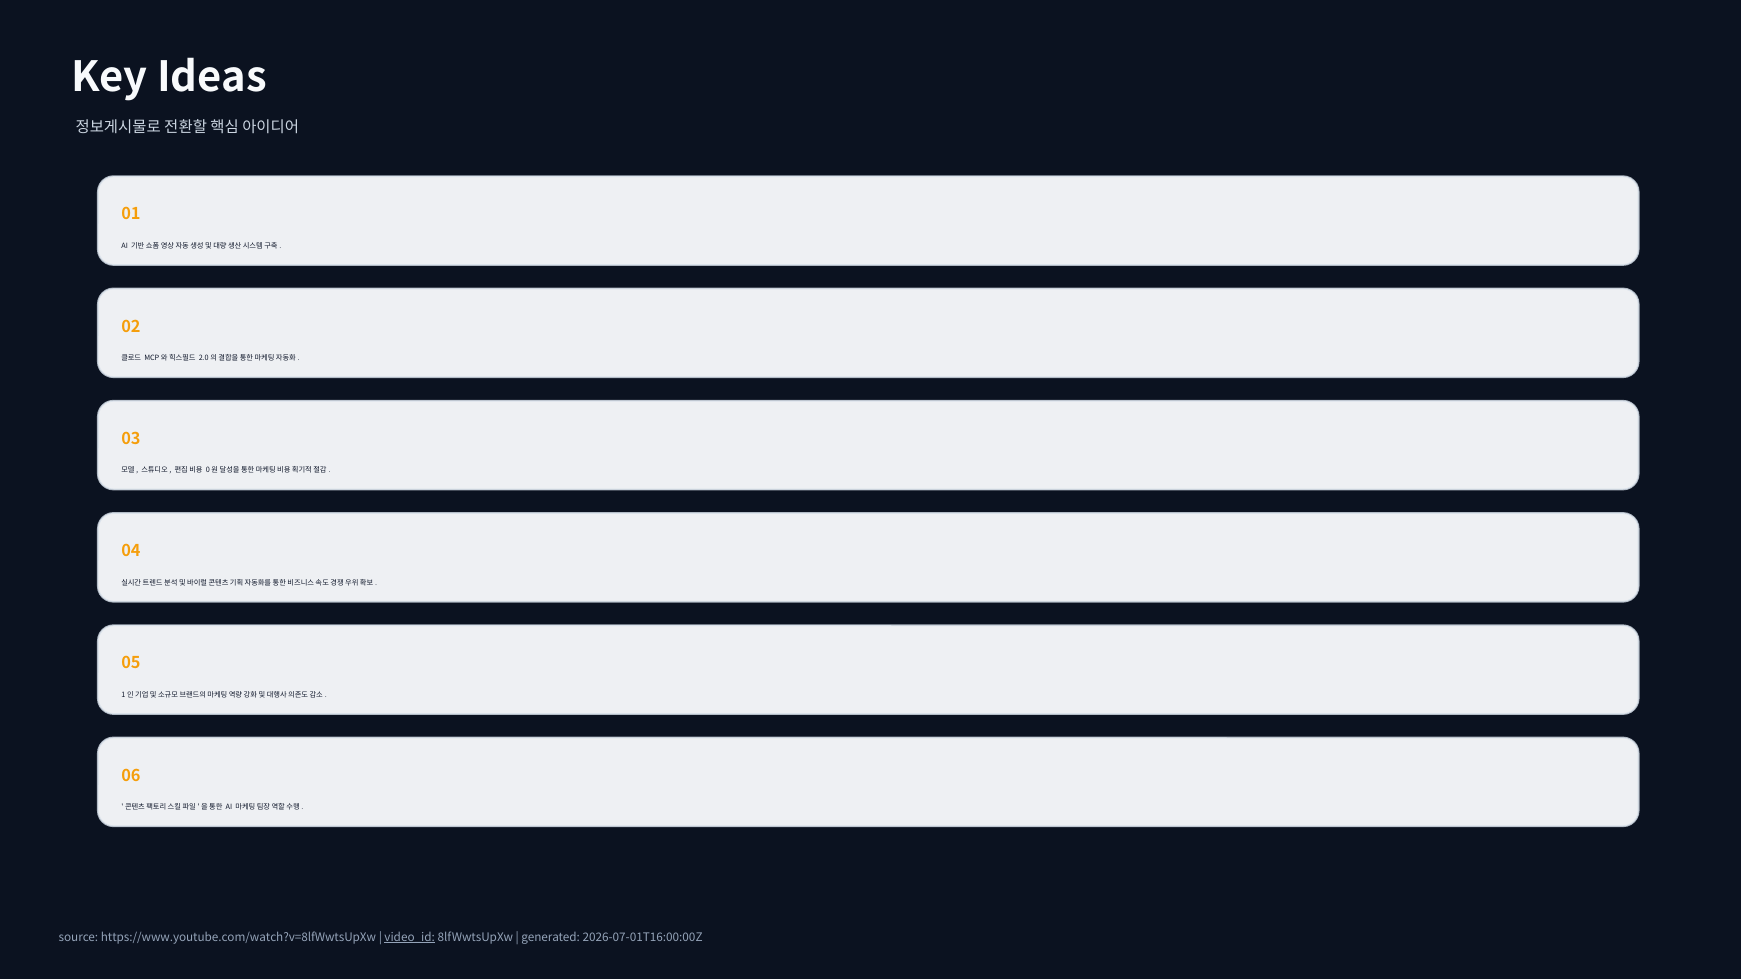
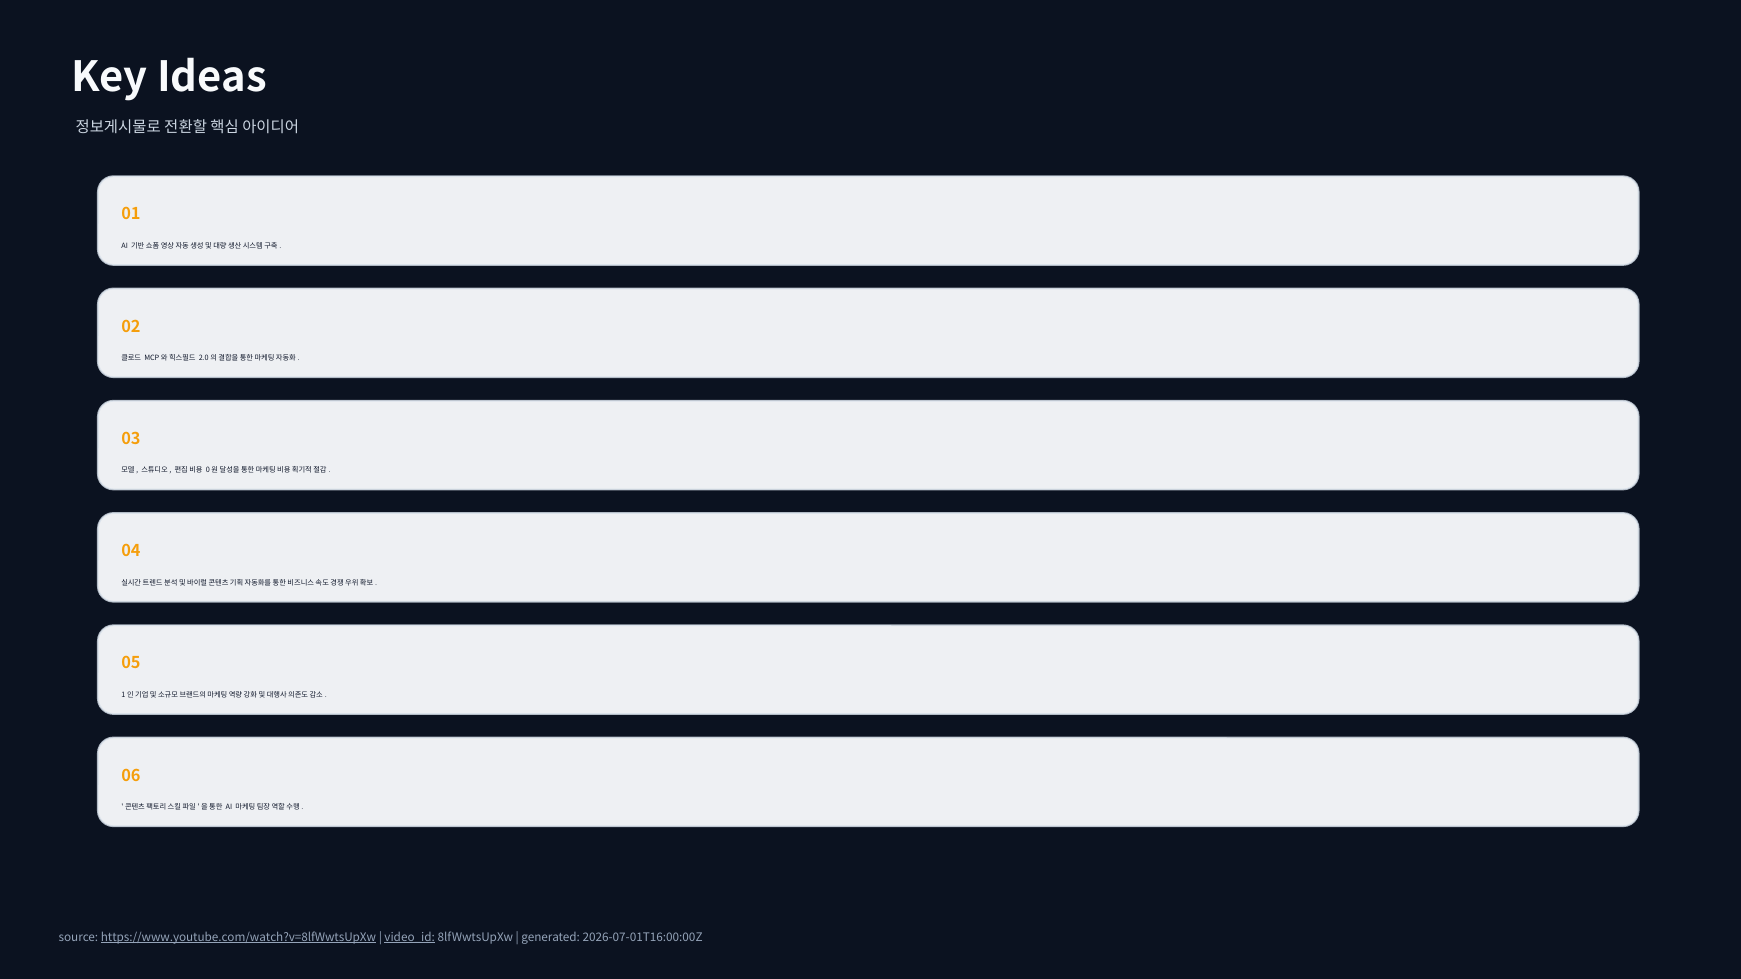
https://www.youtube.com/watch?v=8lfWwtsUpXw underline: none -> present (238, 938)
